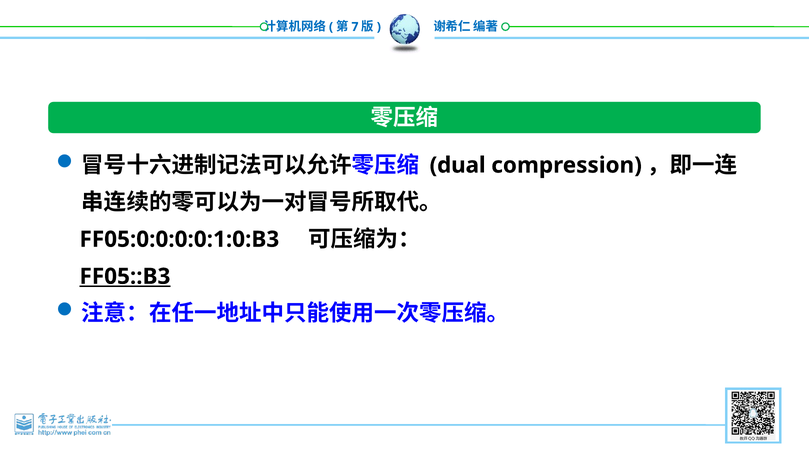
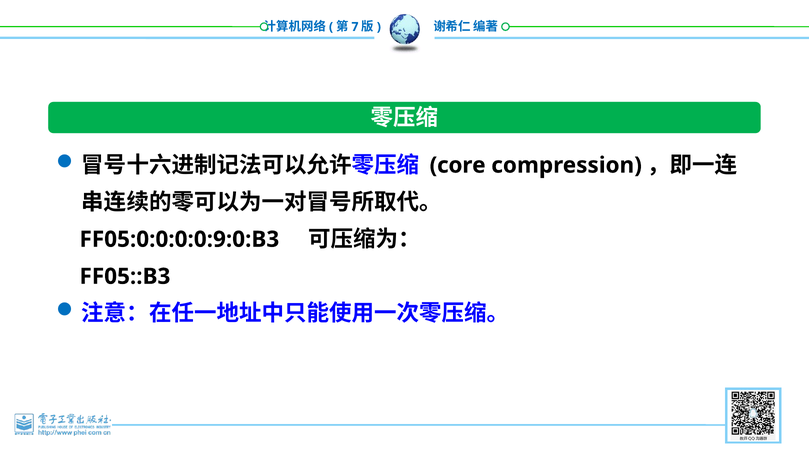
dual: dual -> core (458, 165)
FF05:0:0:0:0:1:0:B3: FF05:0:0:0:0:1:0:B3 -> FF05:0:0:0:0:9:0:B3 (179, 239)
FF05::B3 underline: present -> none (125, 276)
